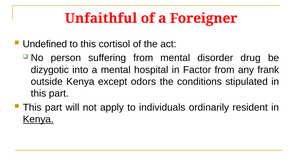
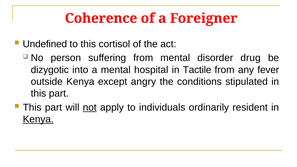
Unfaithful: Unfaithful -> Coherence (101, 18)
Factor: Factor -> Tactile (197, 70)
frank: frank -> fever (268, 70)
odors: odors -> angry (143, 82)
not underline: none -> present (90, 107)
